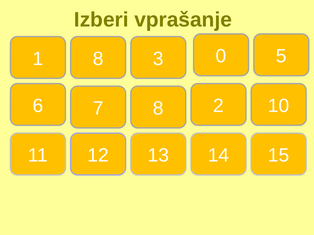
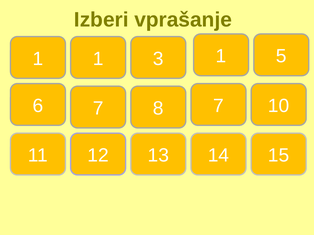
1 8: 8 -> 1 (98, 59)
3 0: 0 -> 1 (221, 56)
8 2: 2 -> 7 (218, 106)
